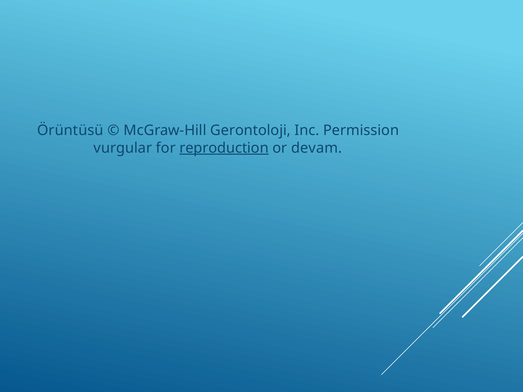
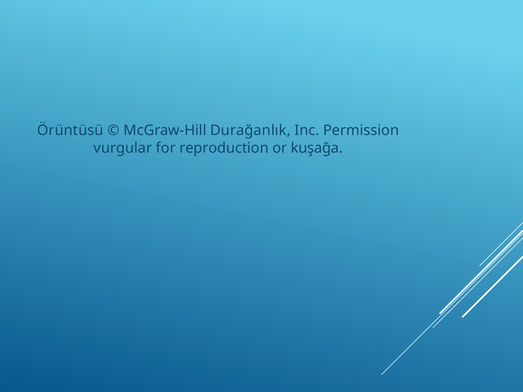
Gerontoloji: Gerontoloji -> Durağanlık (250, 131)
reproduction underline: present -> none (224, 148)
devam: devam -> kuşağa (317, 148)
